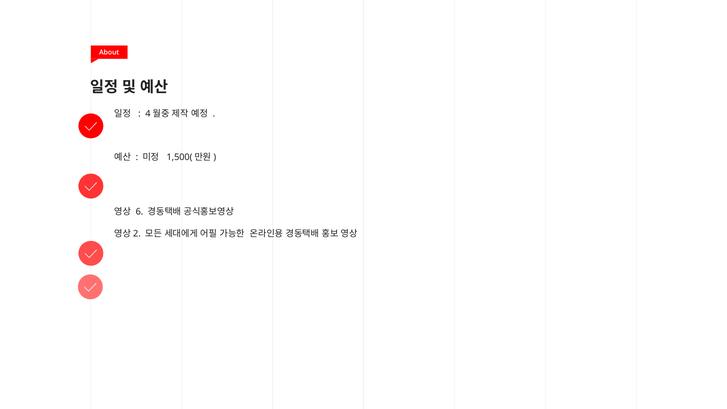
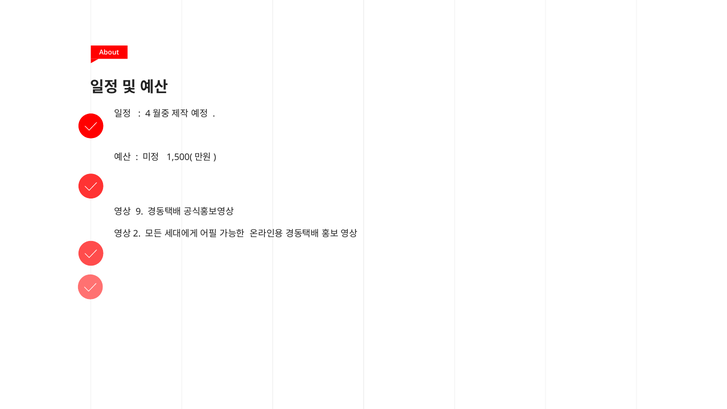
6: 6 -> 9 (139, 212)
